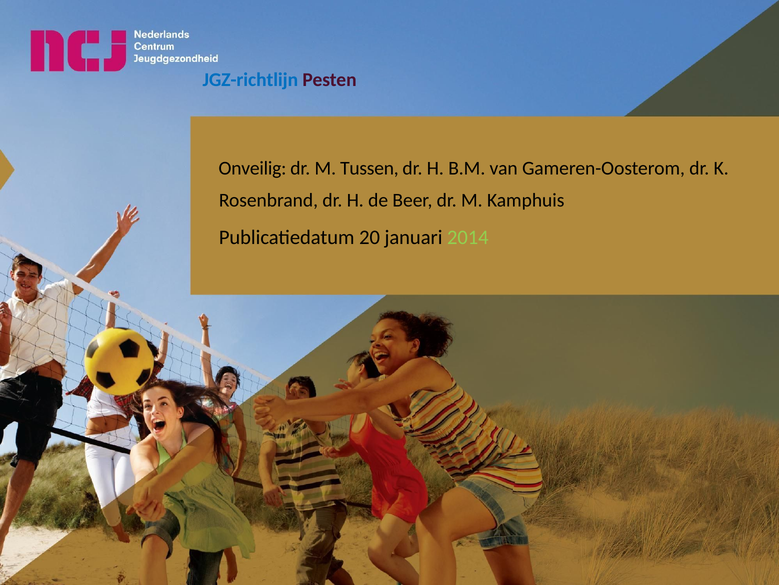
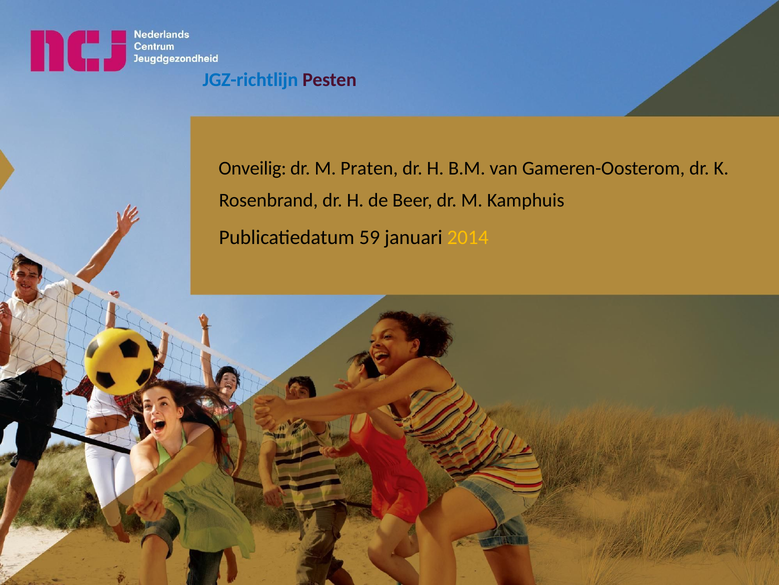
Tussen: Tussen -> Praten (369, 168)
20: 20 -> 59 (370, 237)
2014 colour: light green -> yellow (468, 237)
